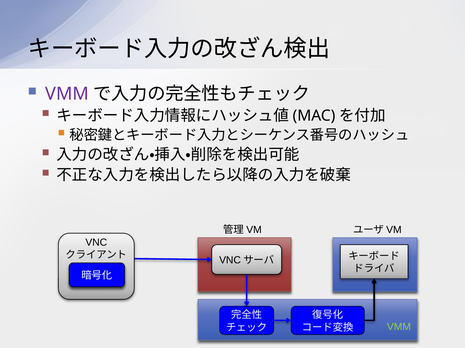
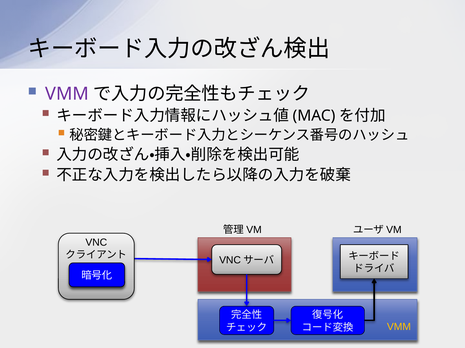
VMM colour: light green -> yellow (399, 327)
